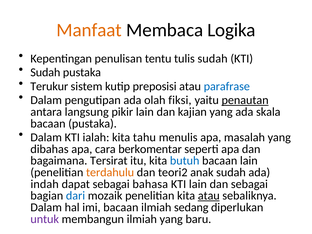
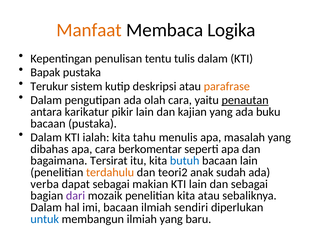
tulis sudah: sudah -> dalam (213, 59)
Sudah: Sudah -> Bapak (45, 72)
preposisi: preposisi -> deskripsi (155, 86)
parafrase colour: blue -> orange (227, 86)
olah fiksi: fiksi -> cara (180, 100)
langsung: langsung -> karikatur (87, 112)
skala: skala -> buku (268, 112)
indah: indah -> verba (45, 184)
bahasa: bahasa -> makian (150, 184)
dari colour: blue -> purple (76, 196)
atau underline: present -> none (209, 196)
sedang: sedang -> sendiri (191, 207)
untuk colour: purple -> blue (45, 219)
